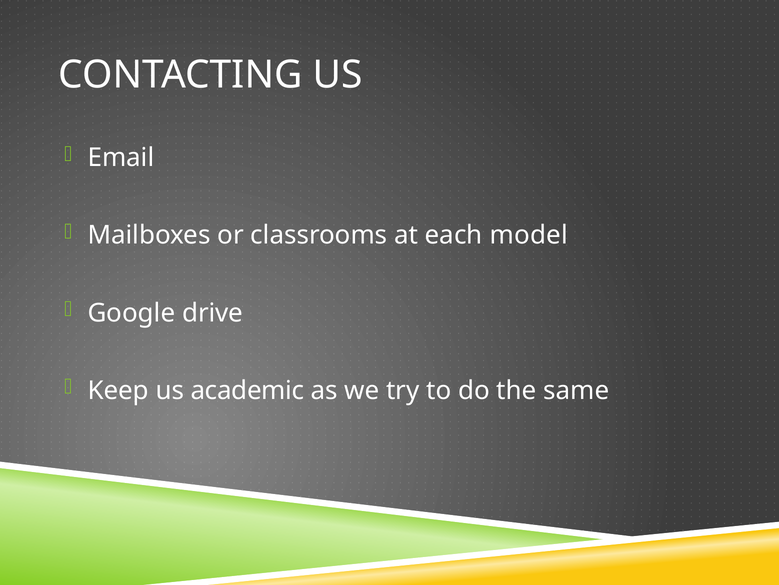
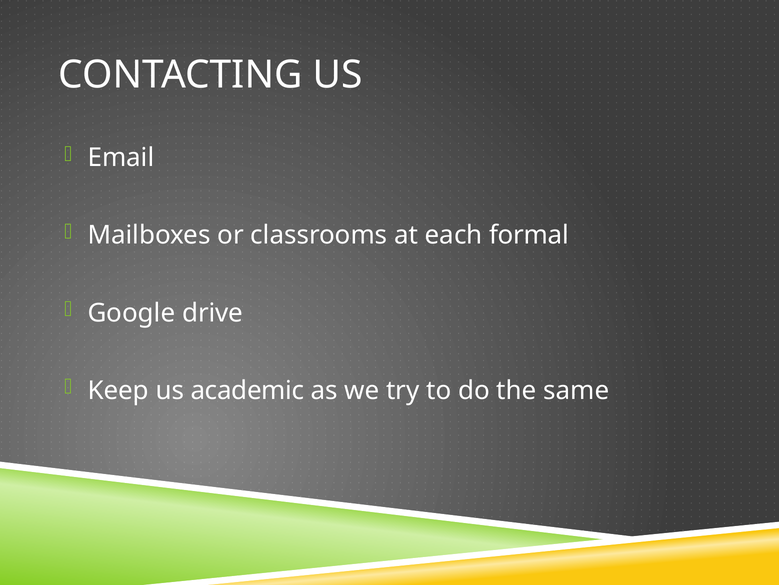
model: model -> formal (529, 235)
